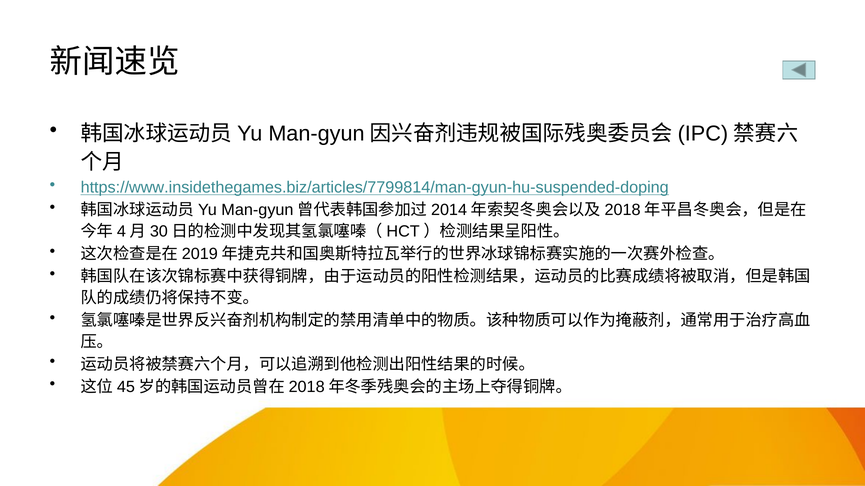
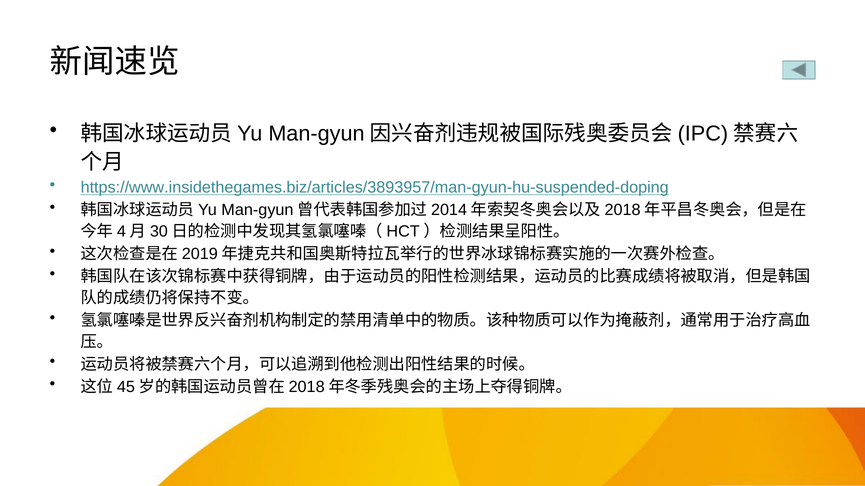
https://www.insidethegames.biz/articles/7799814/man-gyun-hu-suspended-doping: https://www.insidethegames.biz/articles/7799814/man-gyun-hu-suspended-doping -> https://www.insidethegames.biz/articles/3893957/man-gyun-hu-suspended-doping (375, 188)
